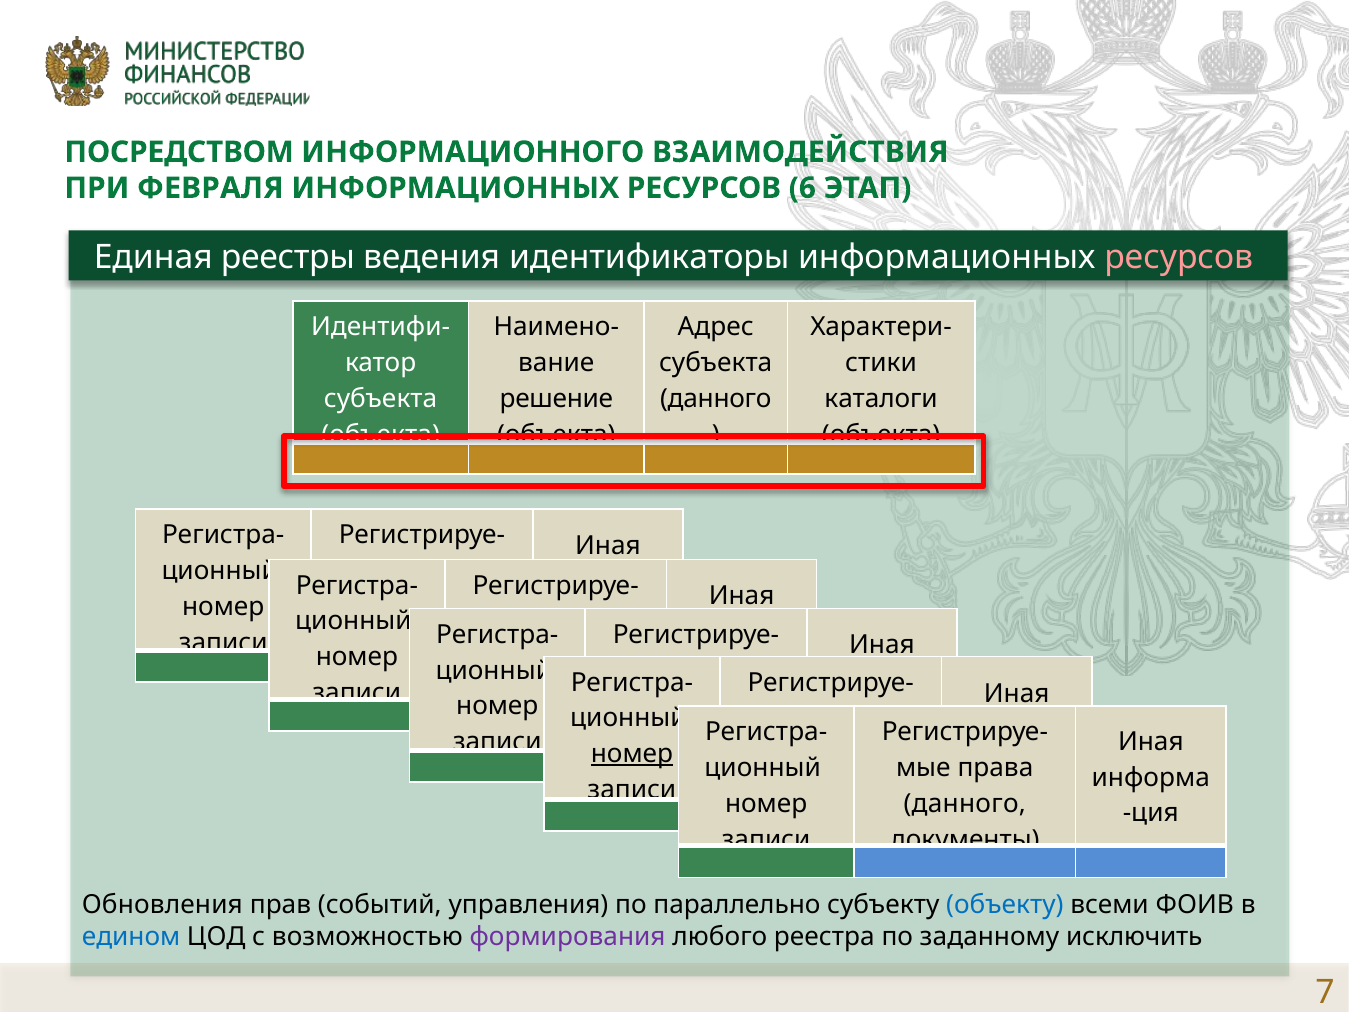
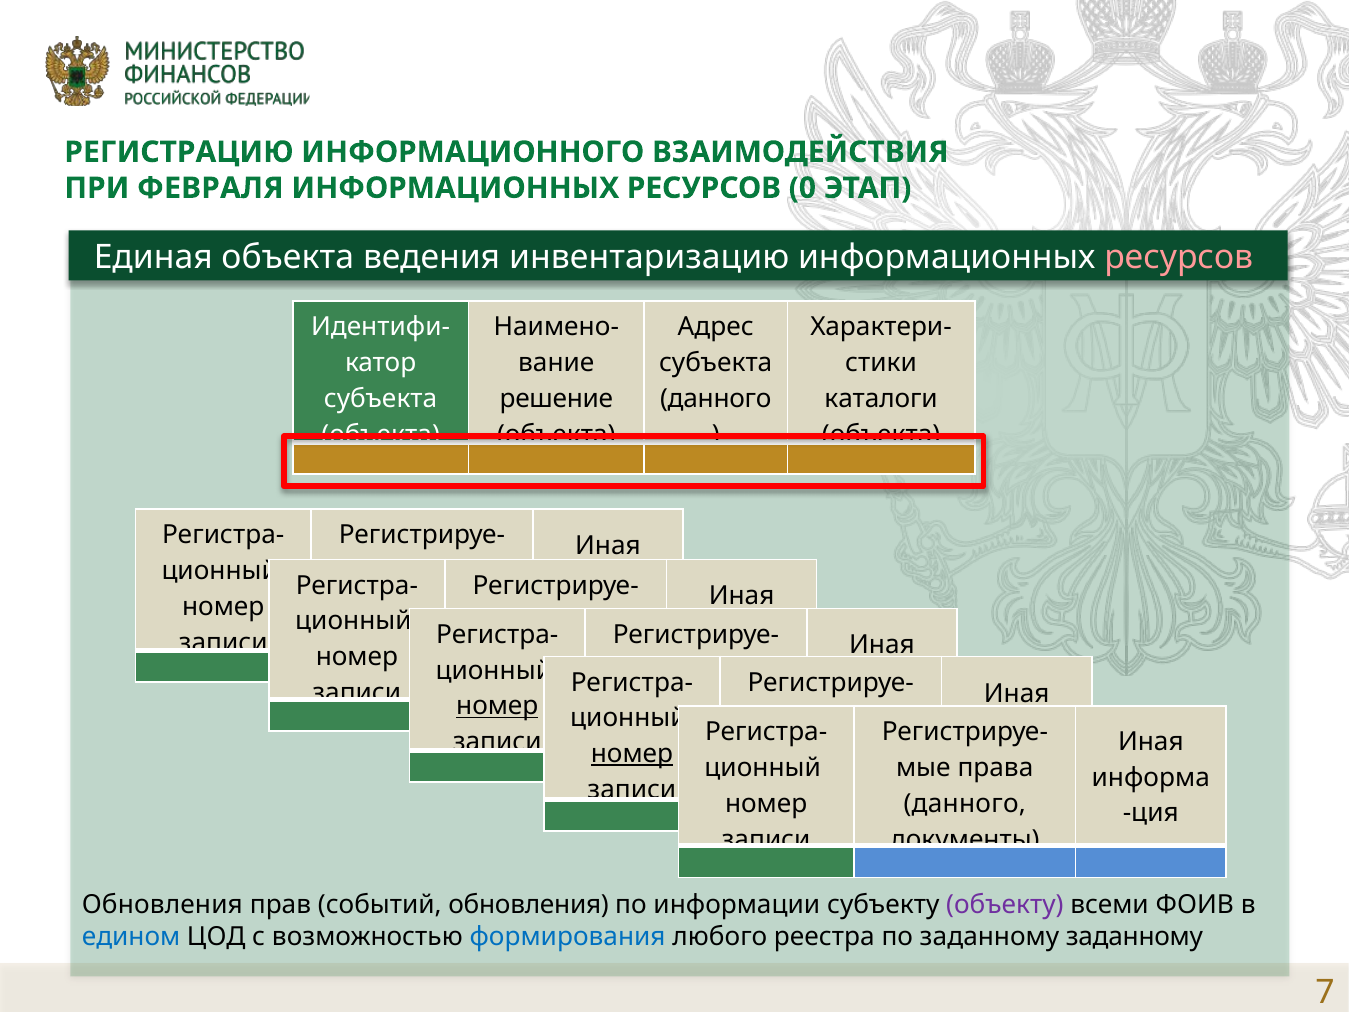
ПОСРЕДСТВОМ: ПОСРЕДСТВОМ -> РЕГИСТРАЦИЮ (179, 152)
6: 6 -> 0 (802, 188)
Единая реестры: реестры -> объекта (288, 258)
идентификаторы: идентификаторы -> инвентаризацию (649, 258)
номер underline: none -> present (497, 706)
событий управления: управления -> обновления (529, 905)
параллельно: параллельно -> информации (737, 905)
объекту colour: blue -> purple (1005, 905)
формирования colour: purple -> blue (568, 936)
заданному исключить: исключить -> заданному (1134, 936)
